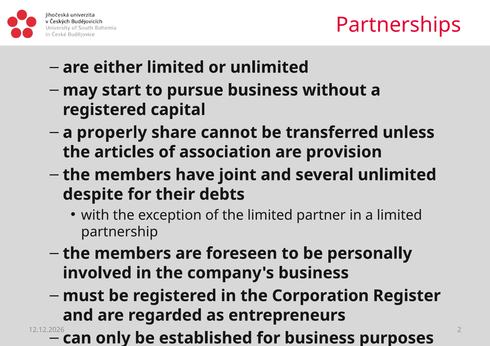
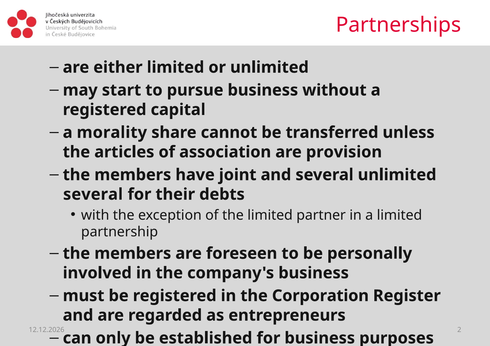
properly: properly -> morality (112, 133)
despite: despite -> several (93, 195)
